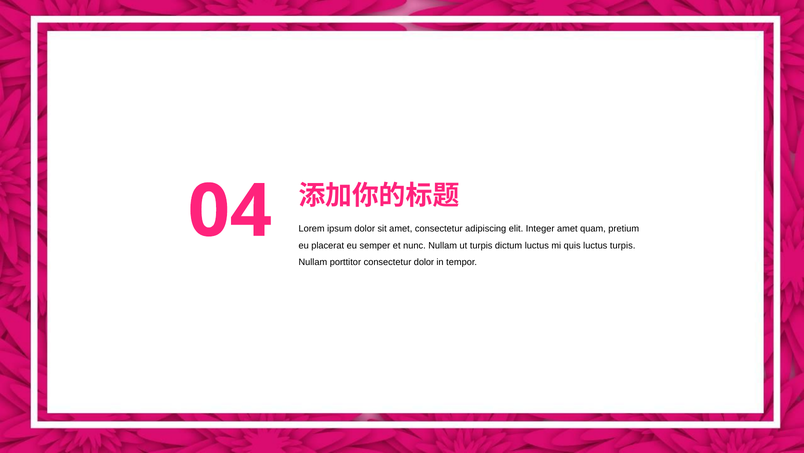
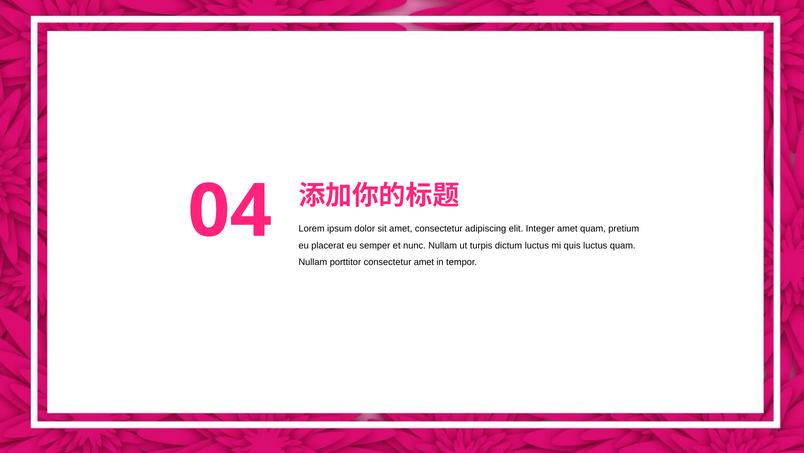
luctus turpis: turpis -> quam (623, 245)
consectetur dolor: dolor -> amet (424, 262)
